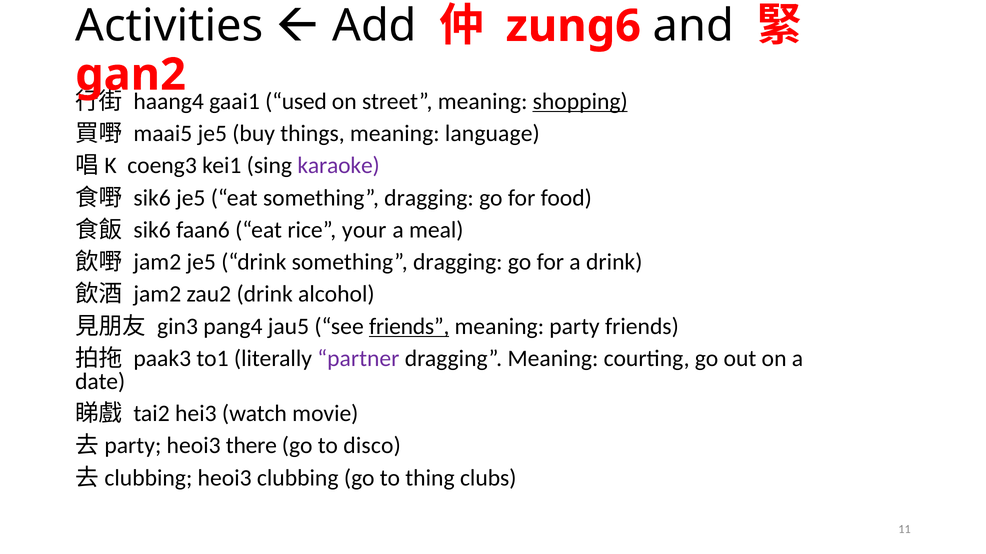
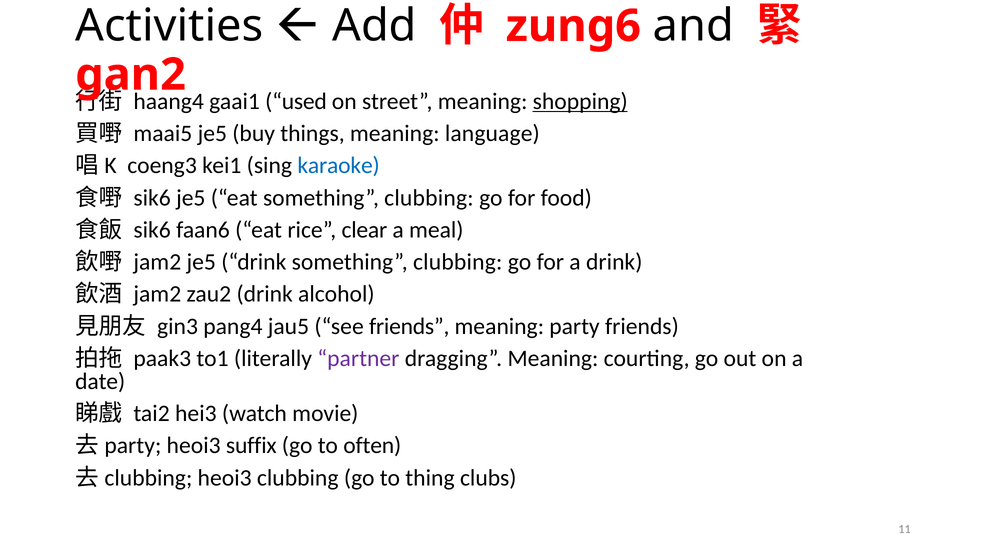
karaoke colour: purple -> blue (339, 166)
eat something dragging: dragging -> clubbing (429, 198)
your: your -> clear (364, 230)
drink something dragging: dragging -> clubbing (458, 262)
friends underline: present -> none (409, 327)
there: there -> suffix (251, 446)
disco: disco -> often (372, 446)
